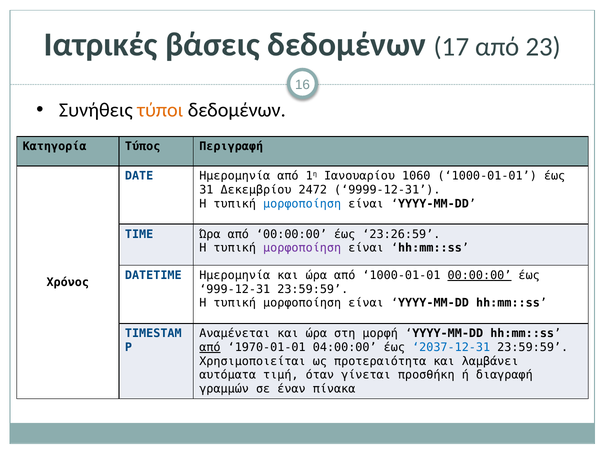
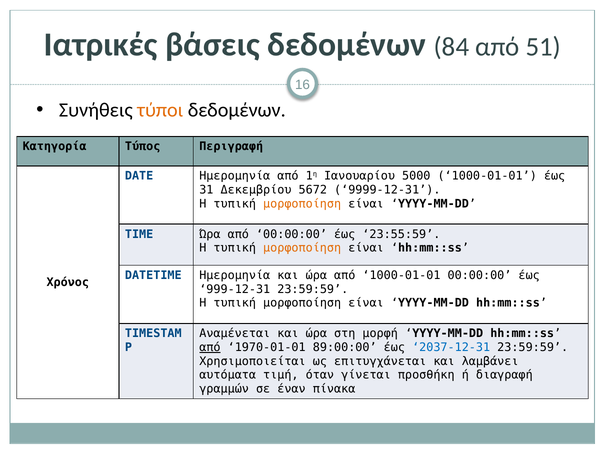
17: 17 -> 84 (452, 47)
23: 23 -> 51 (543, 47)
1060: 1060 -> 5000 (416, 176)
2472: 2472 -> 5672 (313, 190)
μορφοποίηση colour: blue -> orange (302, 204)
23:26:59: 23:26:59 -> 23:55:59 (401, 234)
μορφοποίηση colour: purple -> orange (302, 248)
00:00:00 underline: present -> none (479, 275)
04:00:00: 04:00:00 -> 89:00:00 (345, 347)
προτεραιότητα: προτεραιότητα -> επιτυγχάνεται (380, 361)
